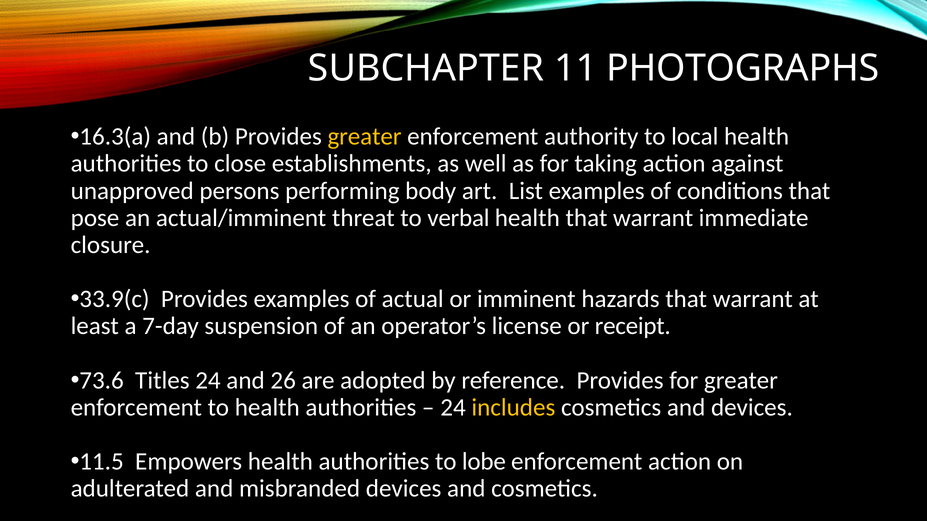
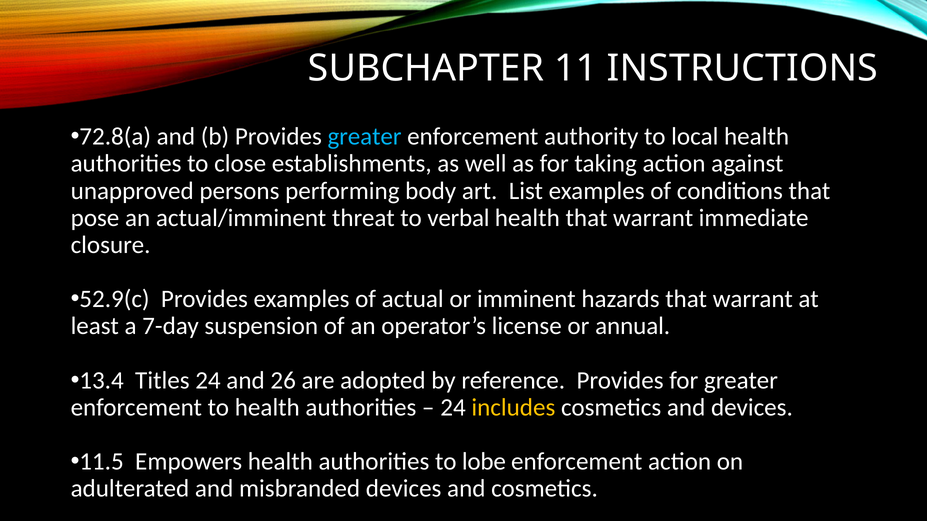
PHOTOGRAPHS: PHOTOGRAPHS -> INSTRUCTIONS (743, 68)
16.3(a: 16.3(a -> 72.8(a (115, 137)
greater colour: yellow -> light blue (365, 137)
33.9(c: 33.9(c -> 52.9(c (114, 299)
receipt: receipt -> annual (633, 326)
73.6: 73.6 -> 13.4 (102, 381)
